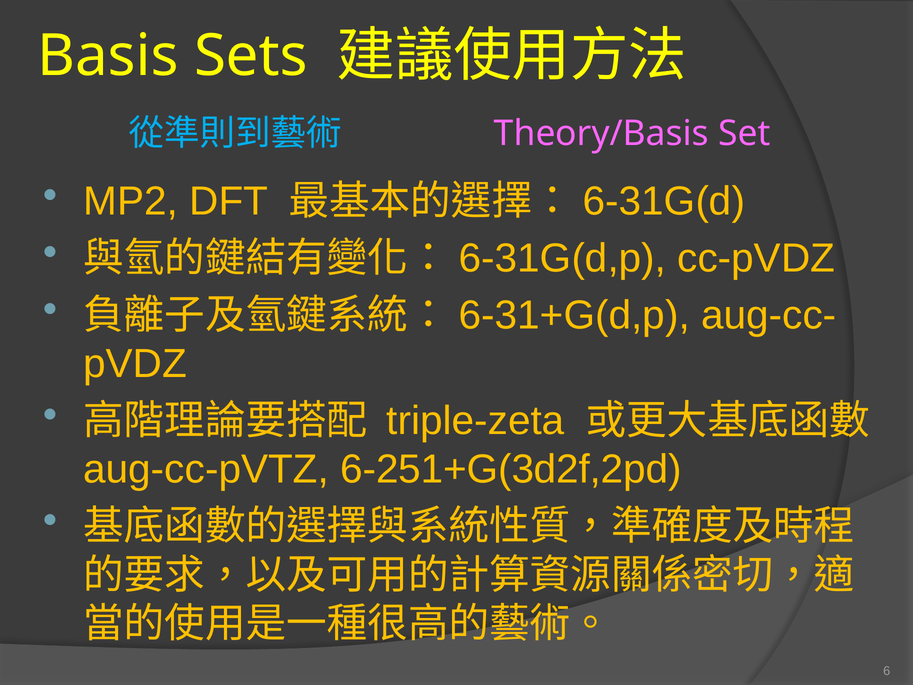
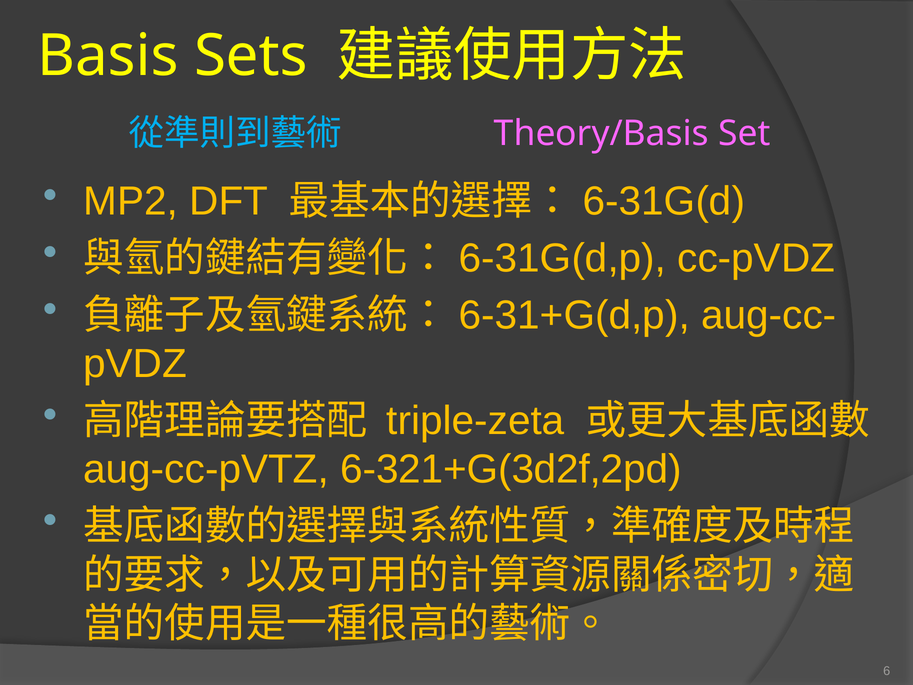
6-251+G(3d2f,2pd: 6-251+G(3d2f,2pd -> 6-321+G(3d2f,2pd (511, 469)
